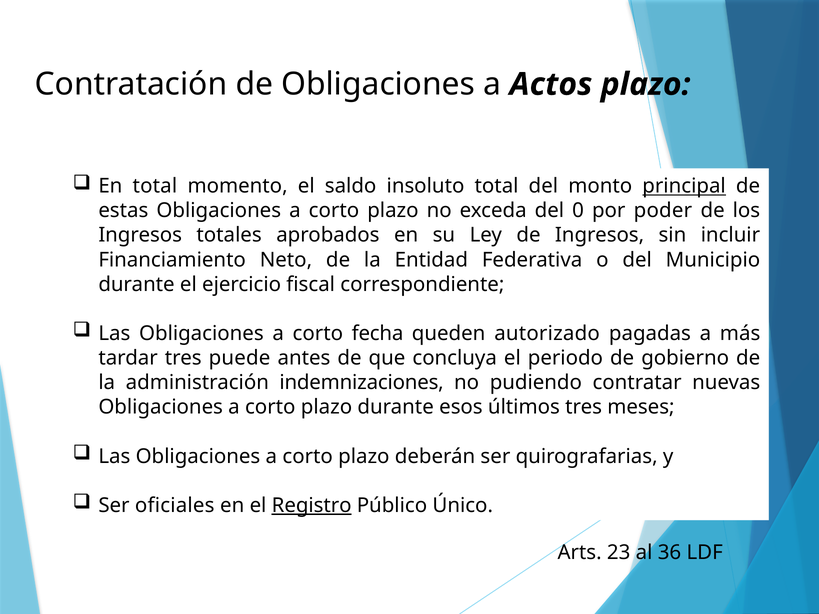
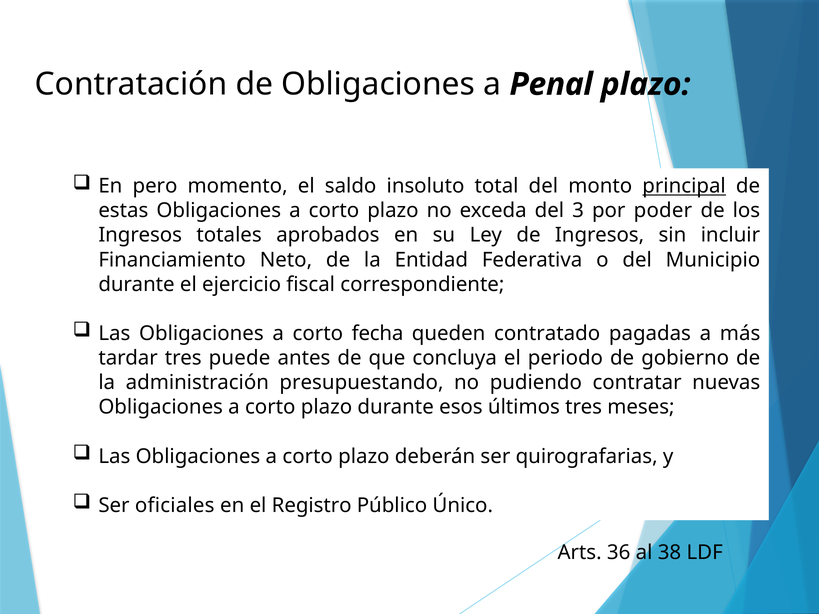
Actos: Actos -> Penal (551, 84)
En total: total -> pero (155, 186)
0: 0 -> 3 (578, 211)
autorizado: autorizado -> contratado (547, 334)
indemnizaciones: indemnizaciones -> presupuestando (361, 383)
Registro underline: present -> none (312, 506)
23: 23 -> 36 (619, 553)
36: 36 -> 38 (669, 553)
